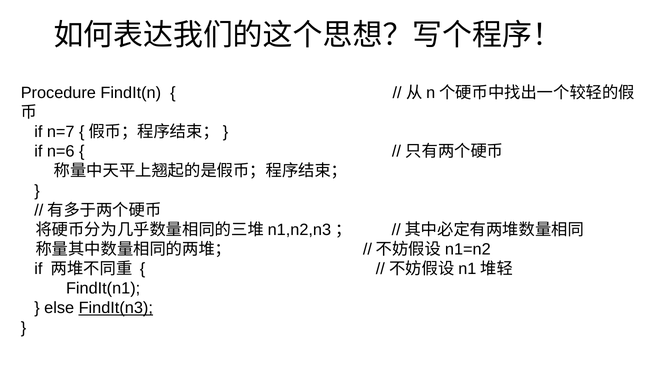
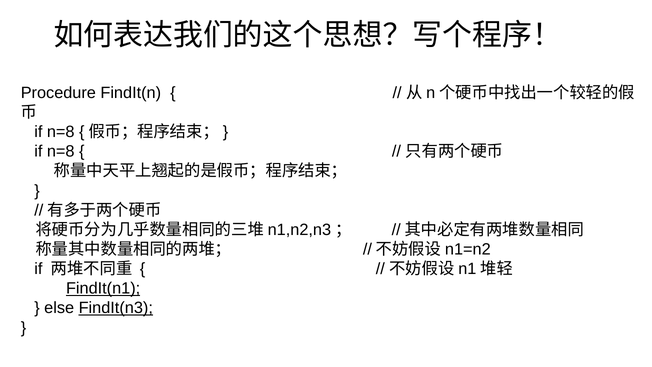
n=7: n=7 -> n=8 (61, 132)
n=6: n=6 -> n=8 (61, 151)
FindIt(n1 underline: none -> present (103, 288)
